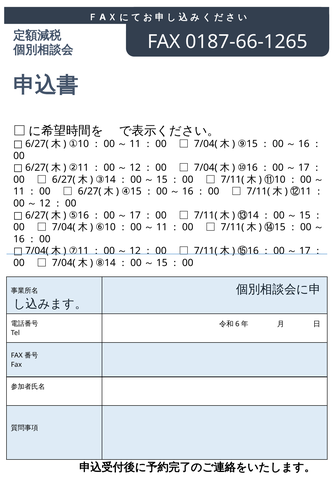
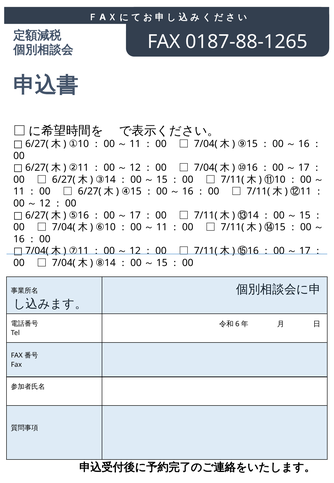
0187-66-1265: 0187-66-1265 -> 0187-88-1265 (247, 42)
